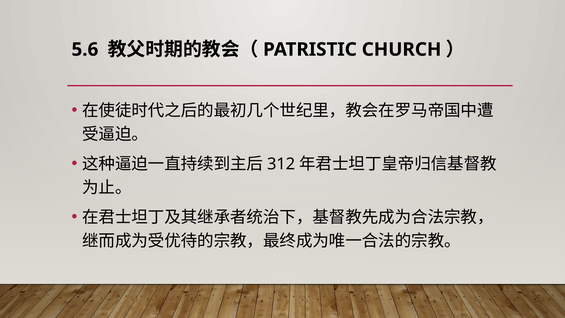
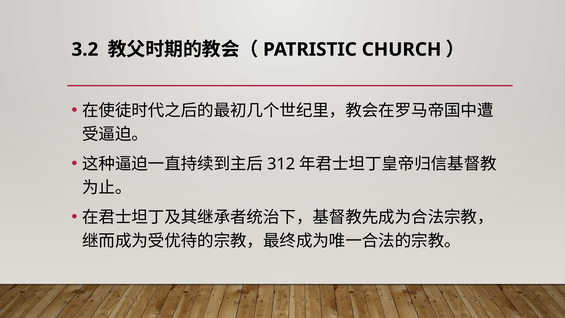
5.6: 5.6 -> 3.2 (85, 49)
